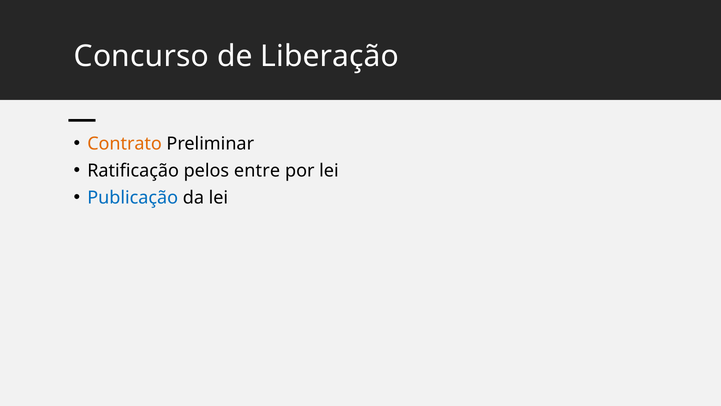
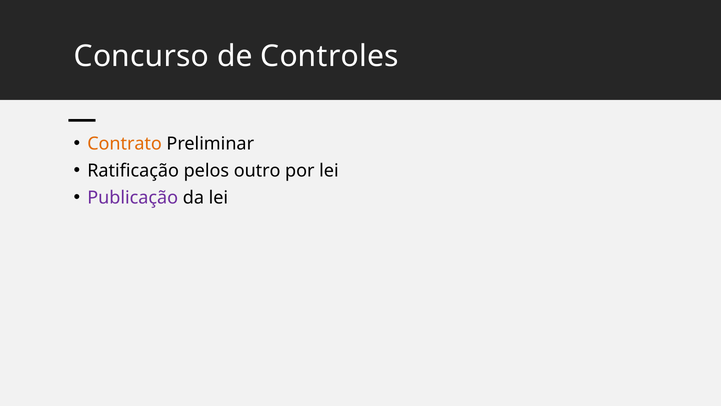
Liberação: Liberação -> Controles (330, 56)
entre: entre -> outro (257, 170)
Publicação colour: blue -> purple (133, 197)
